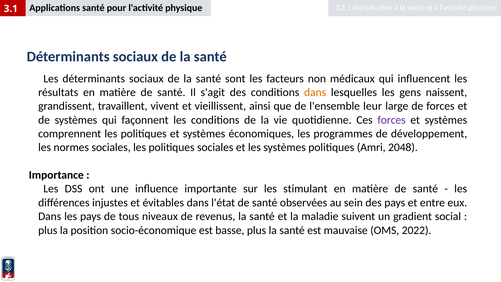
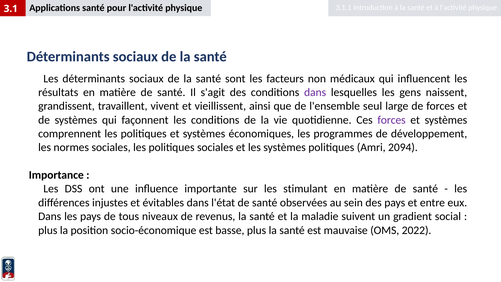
dans colour: orange -> purple (315, 92)
leur: leur -> seul (373, 106)
2048: 2048 -> 2094 (403, 147)
